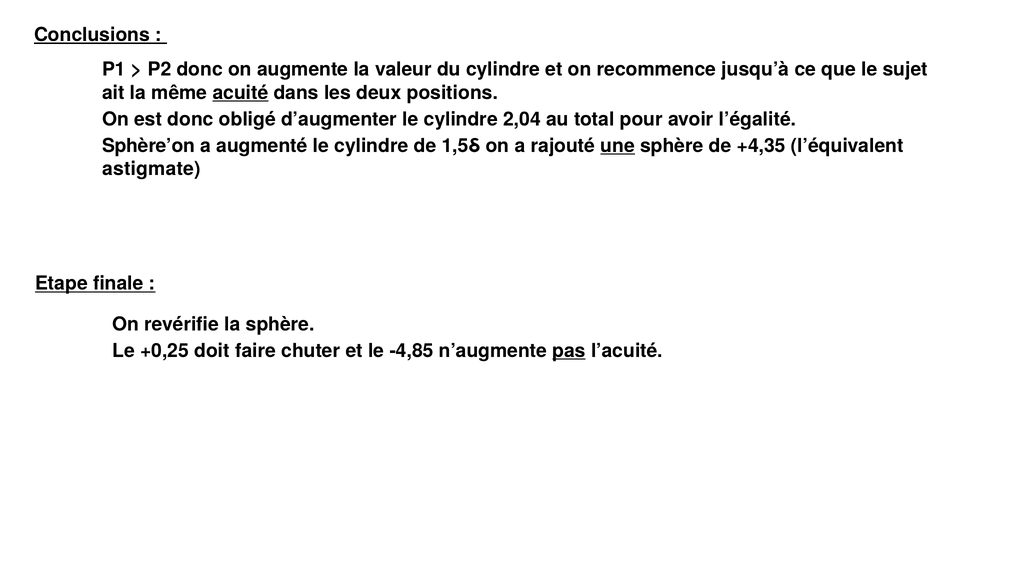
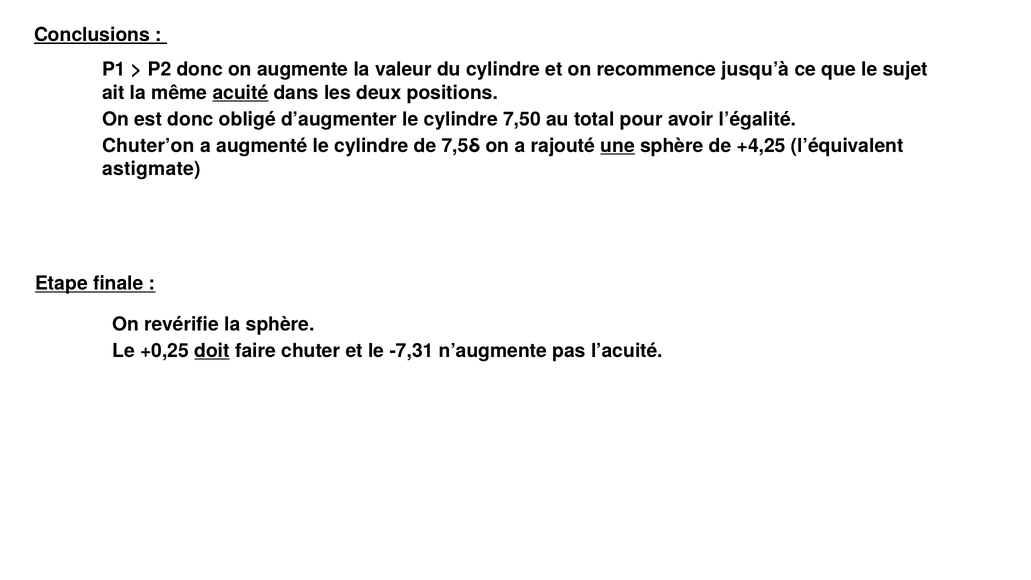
2,04: 2,04 -> 7,50 (522, 119)
Sphère’on: Sphère’on -> Chuter’on (148, 146)
1,5δ: 1,5δ -> 7,5δ (461, 146)
+4,35: +4,35 -> +4,25 (761, 146)
doit underline: none -> present (212, 351)
-4,85: -4,85 -> -7,31 (412, 351)
pas underline: present -> none (569, 351)
